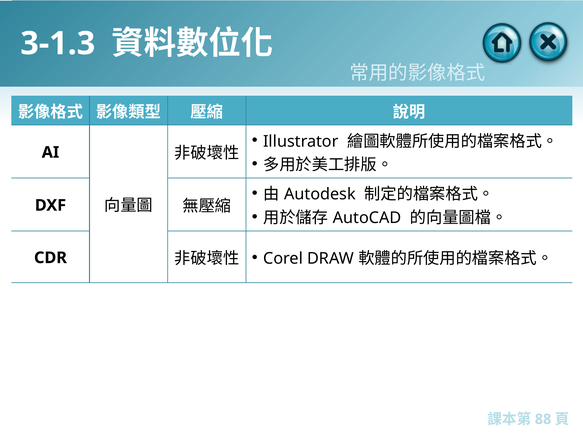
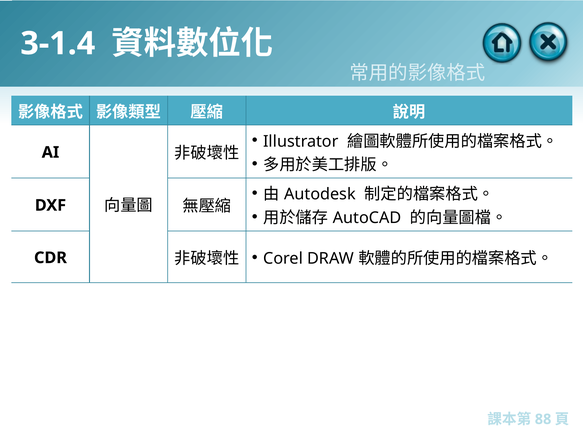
3-1.3: 3-1.3 -> 3-1.4 (58, 44)
